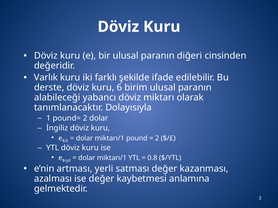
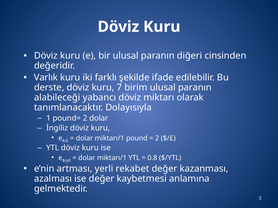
6: 6 -> 7 (119, 88)
satması: satması -> rekabet (132, 169)
